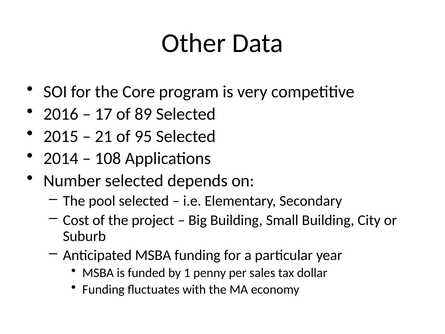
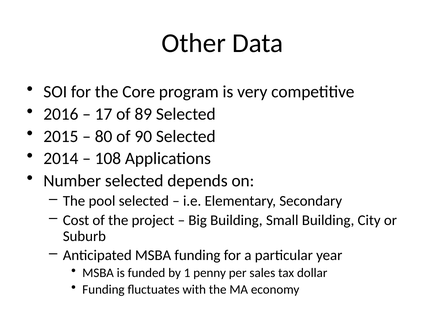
21: 21 -> 80 (104, 136)
95: 95 -> 90 (143, 136)
